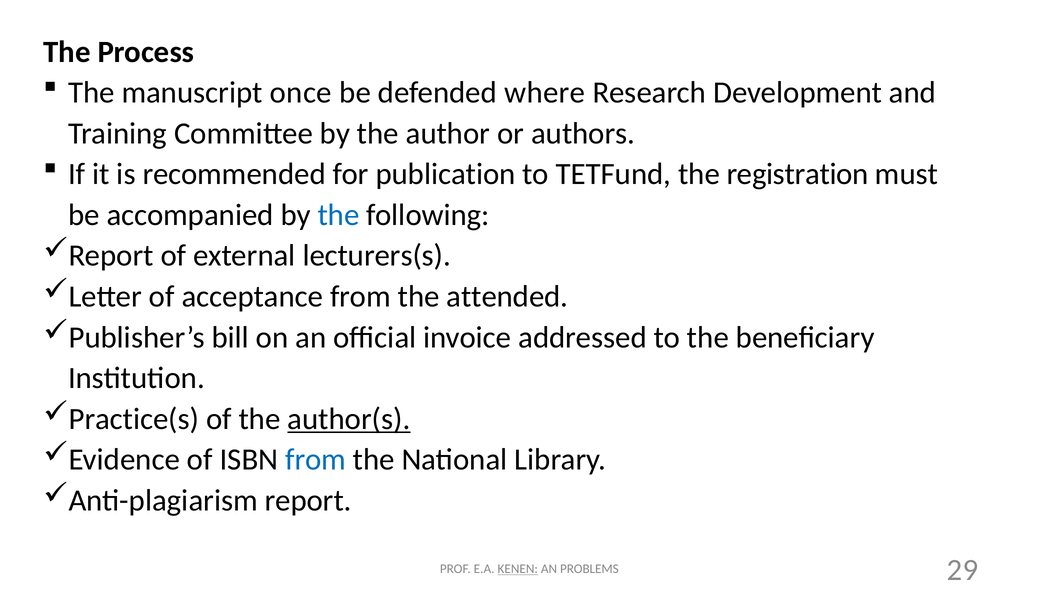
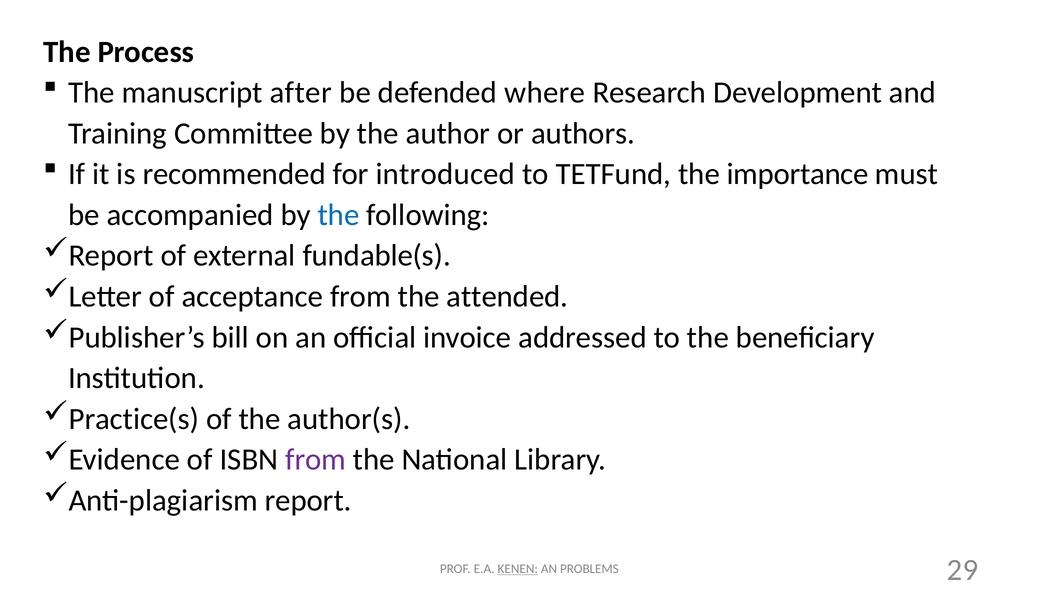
once: once -> after (301, 93)
publication: publication -> introduced (445, 174)
registration: registration -> importance (798, 174)
lecturers(s: lecturers(s -> fundable(s (377, 256)
author(s underline: present -> none (349, 419)
from colour: blue -> purple (316, 460)
